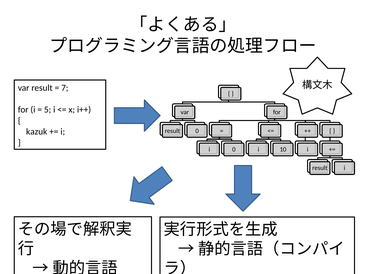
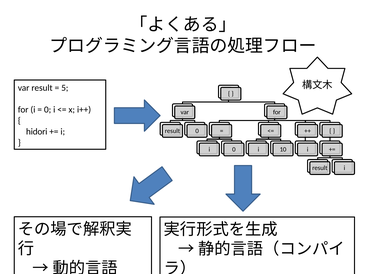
7: 7 -> 5 (65, 88)
5: 5 -> 0 (48, 110)
kazuk: kazuk -> hidori (37, 132)
